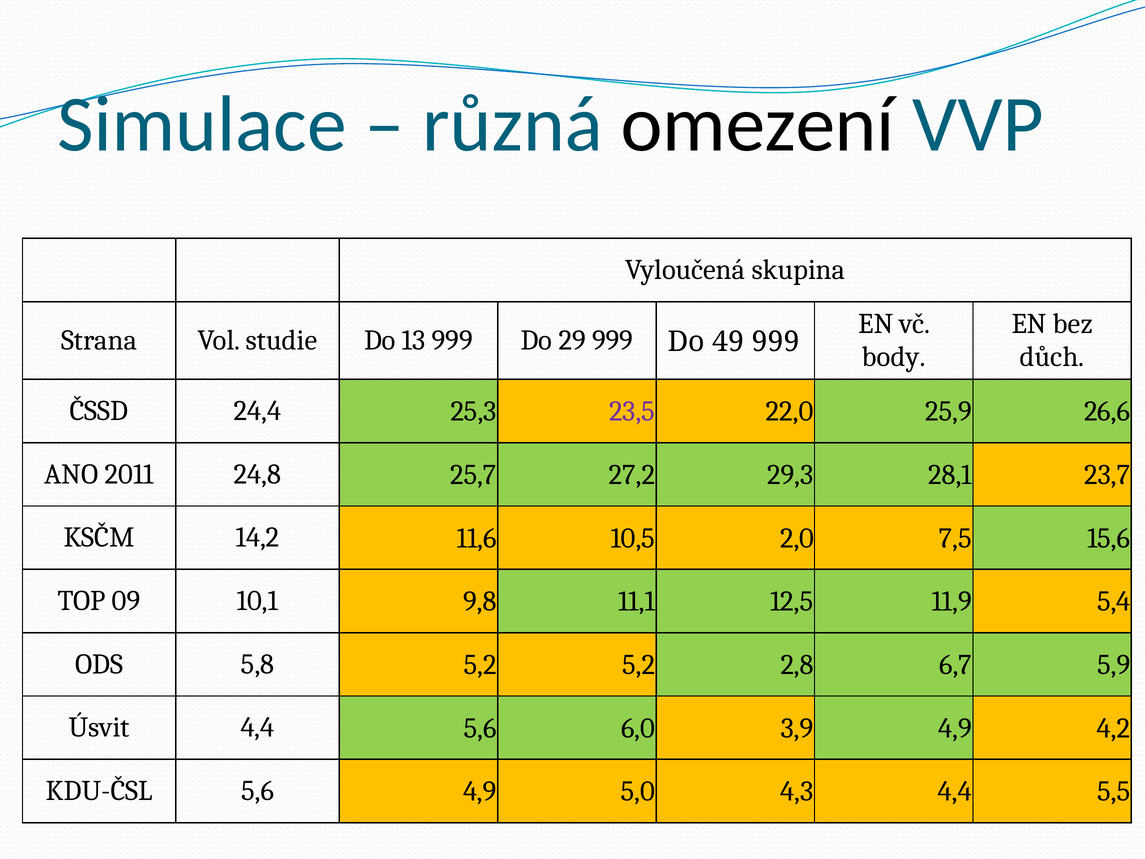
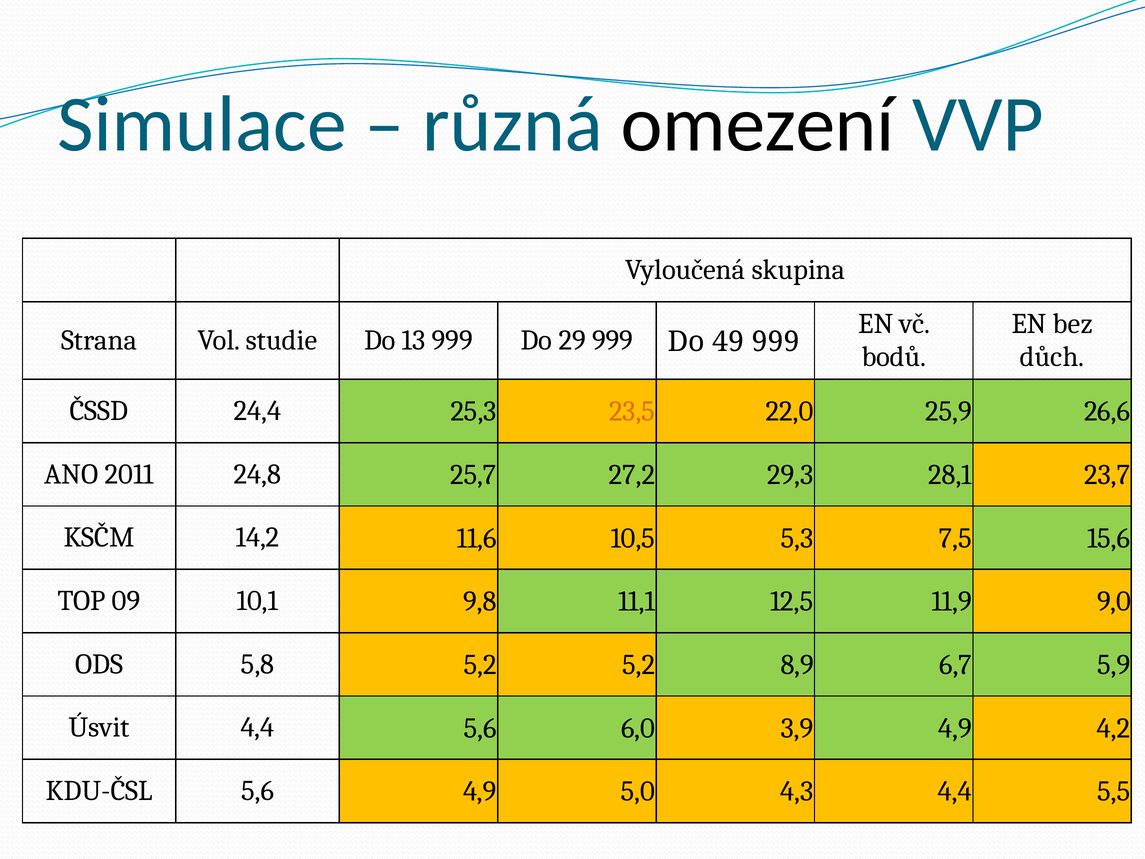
body: body -> bodů (894, 357)
23,5 colour: purple -> orange (632, 411)
2,0: 2,0 -> 5,3 (797, 538)
5,4: 5,4 -> 9,0 (1114, 601)
2,8: 2,8 -> 8,9 (797, 665)
